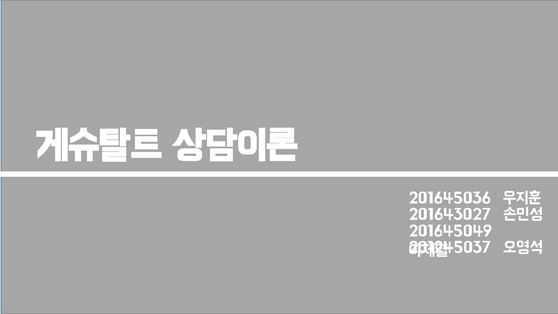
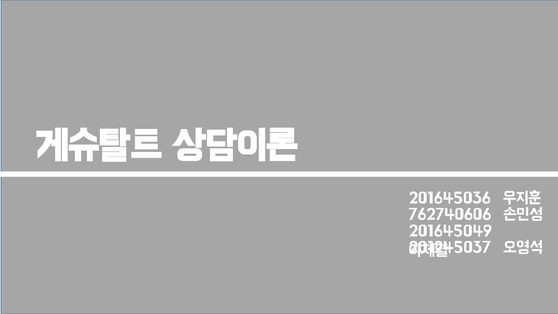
201643027: 201643027 -> 762740606 (450, 214)
